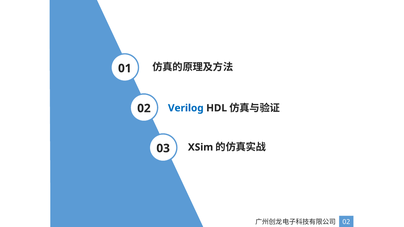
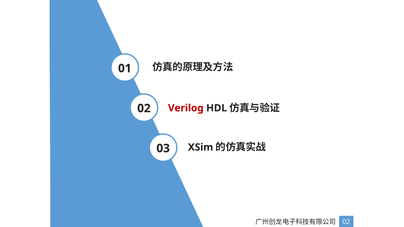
Verilog colour: blue -> red (186, 108)
